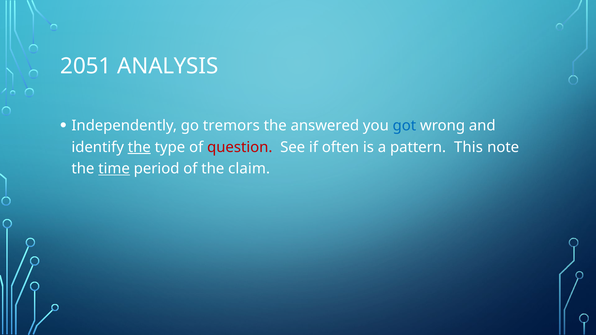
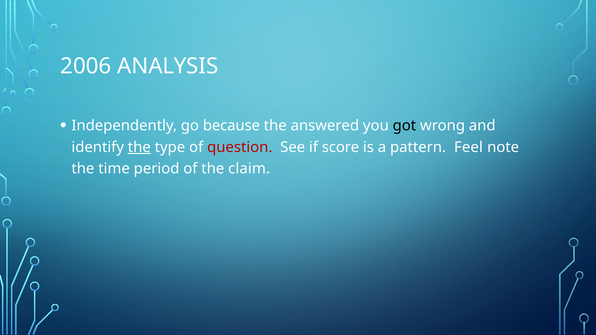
2051: 2051 -> 2006 (86, 66)
tremors: tremors -> because (231, 126)
got colour: blue -> black (404, 126)
often: often -> score (341, 147)
This: This -> Feel (468, 147)
time underline: present -> none (114, 169)
